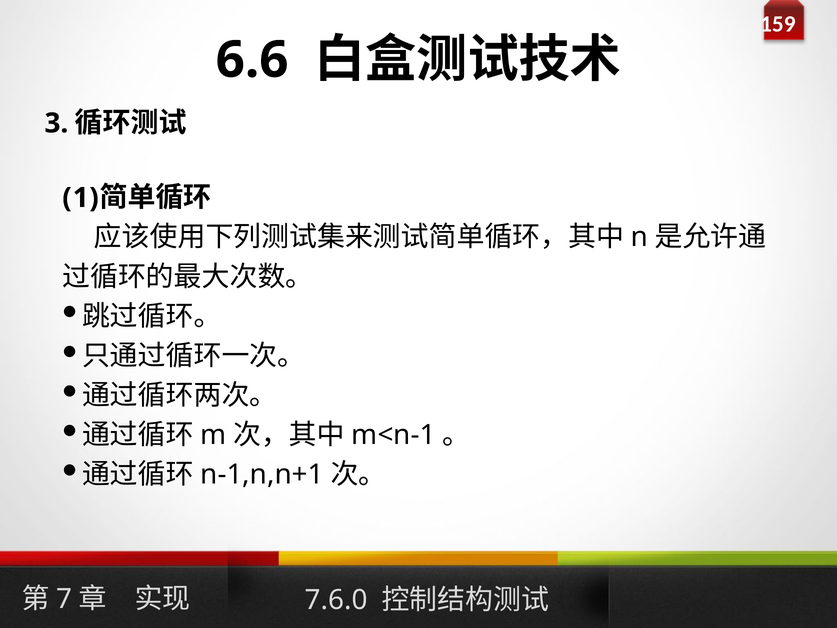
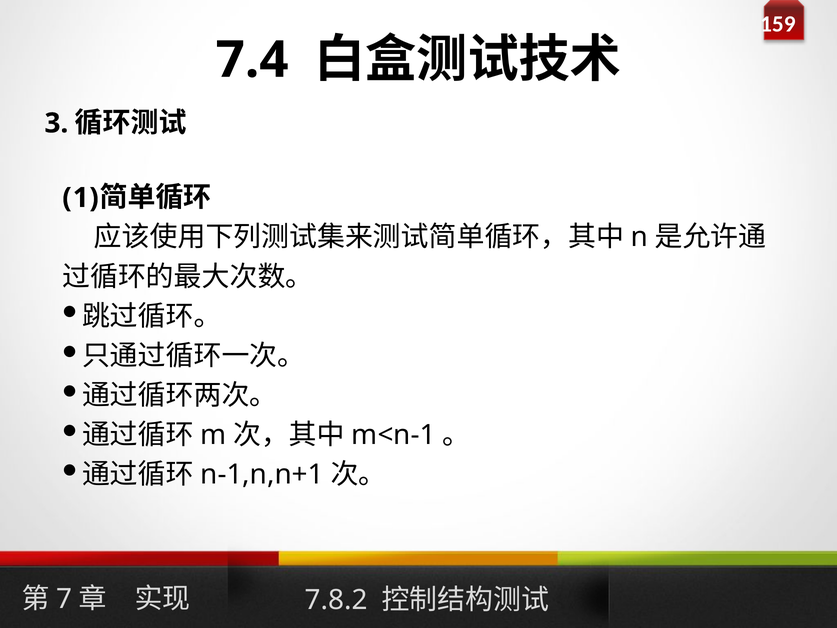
6.6: 6.6 -> 7.4 (252, 60)
7.6.0: 7.6.0 -> 7.8.2 (336, 600)
